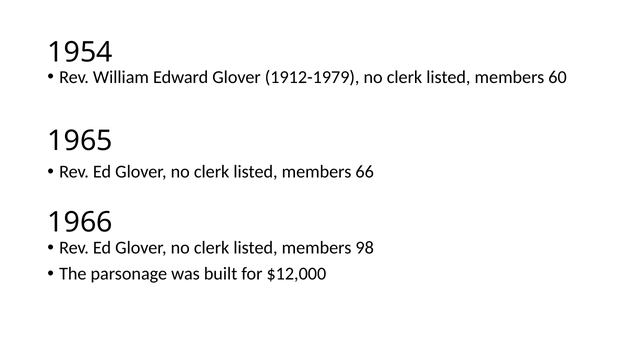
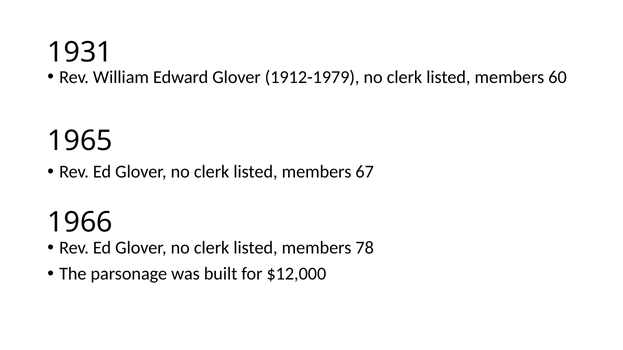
1954: 1954 -> 1931 (80, 52)
66: 66 -> 67 (365, 172)
98: 98 -> 78 (365, 248)
